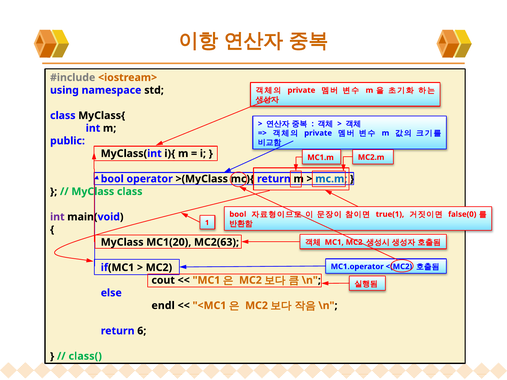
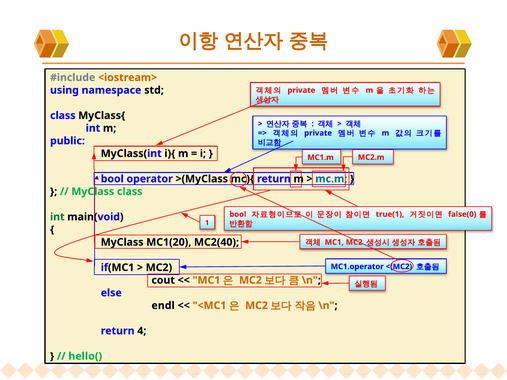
int colour: purple -> green (57, 217)
MC2(63: MC2(63 -> MC2(40 (217, 242)
6: 6 -> 4 (142, 331)
class(: class( -> hello( (85, 356)
